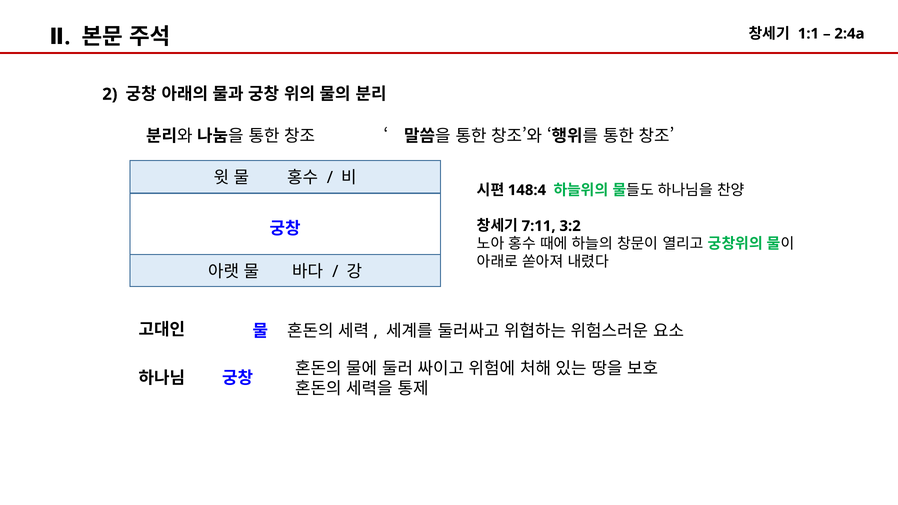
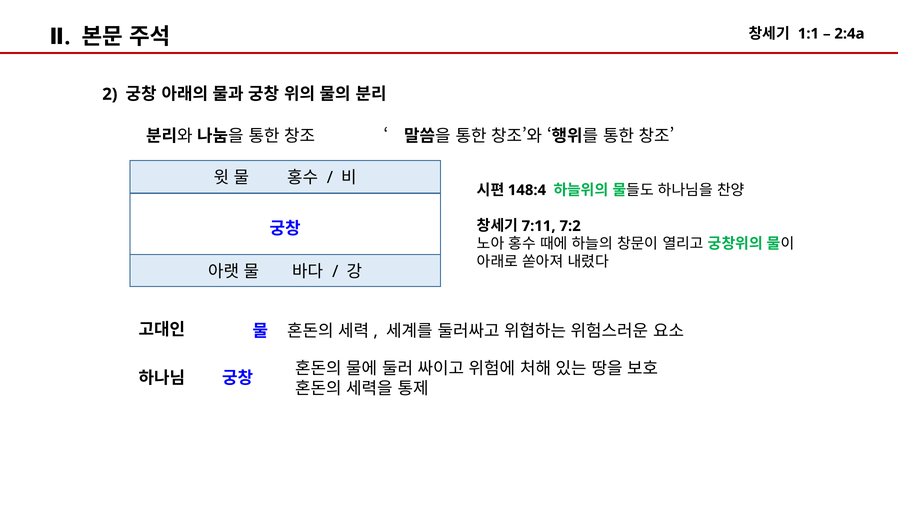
3:2: 3:2 -> 7:2 (570, 226)
